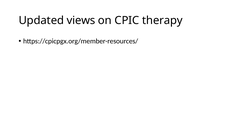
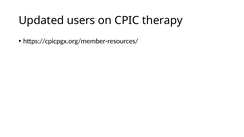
views: views -> users (81, 20)
